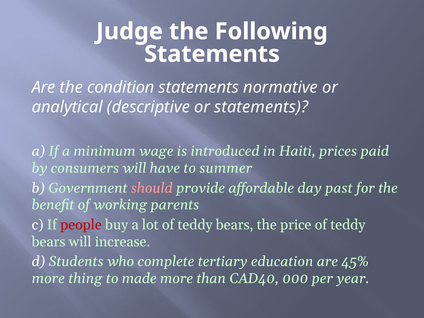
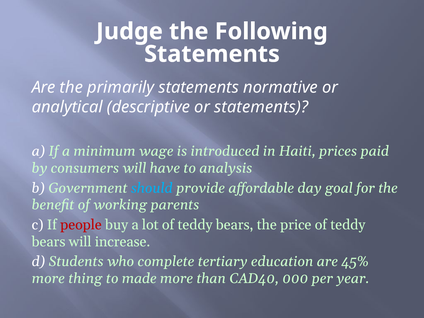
condition: condition -> primarily (121, 87)
summer: summer -> analysis (226, 168)
should colour: pink -> light blue (152, 188)
past: past -> goal (339, 188)
